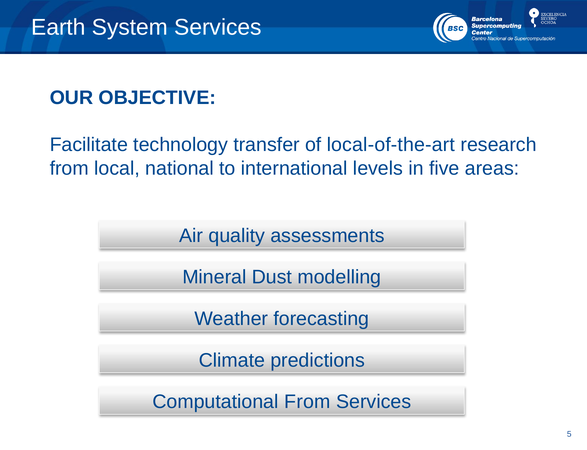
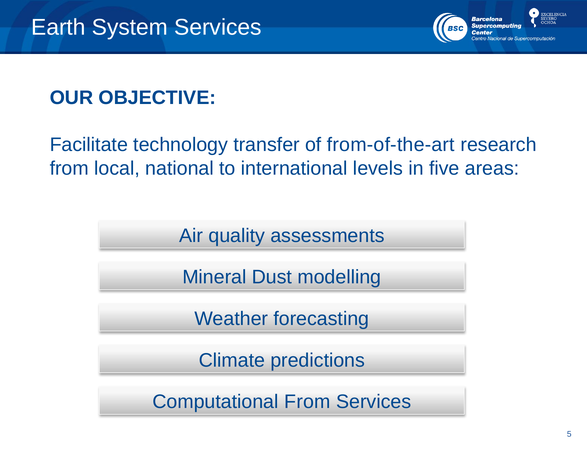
local-of-the-art: local-of-the-art -> from-of-the-art (391, 145)
